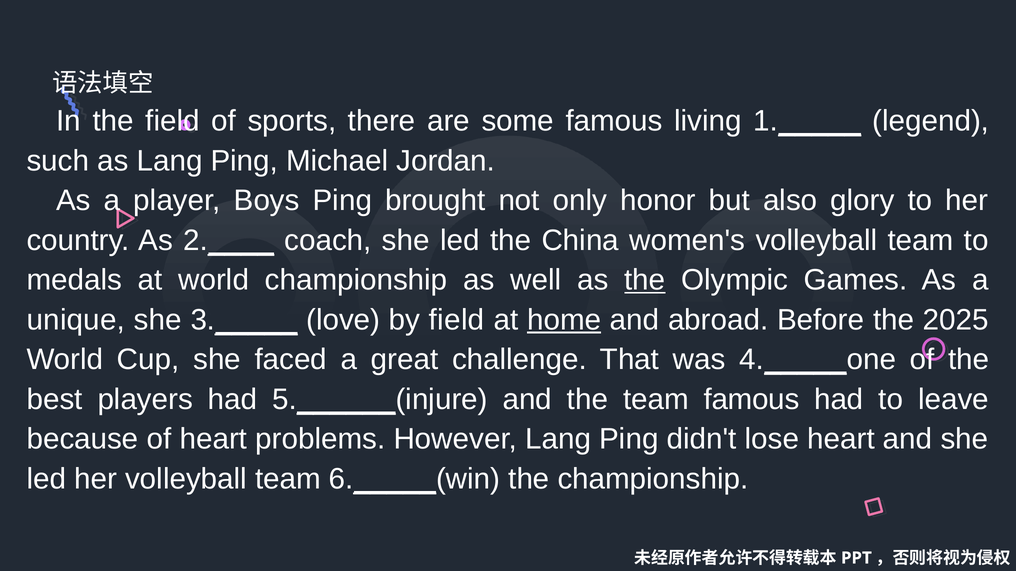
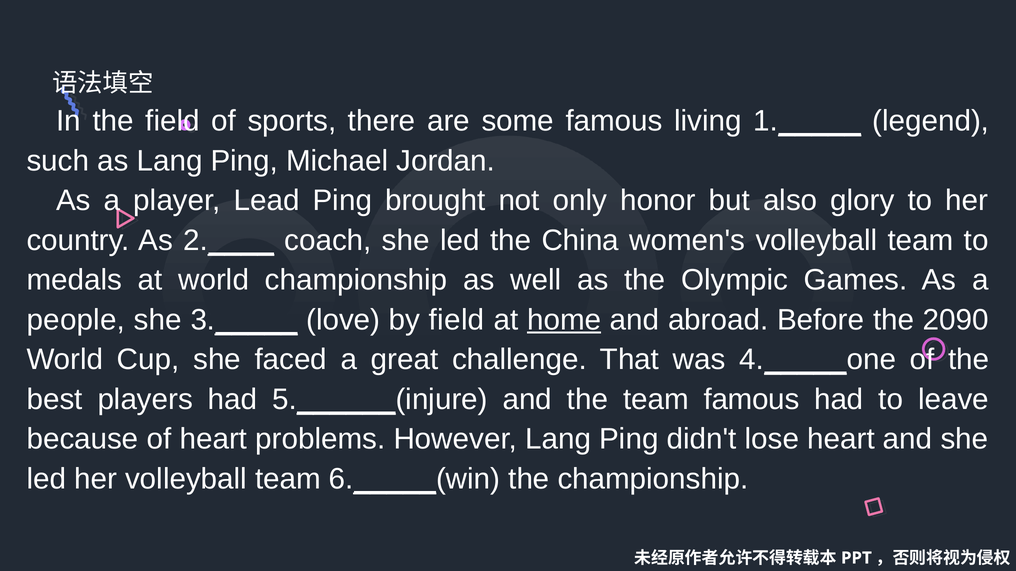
Boys: Boys -> Lead (267, 201)
the underline: present -> none (645, 280)
unique: unique -> people (76, 320)
2025: 2025 -> 2090 (956, 320)
